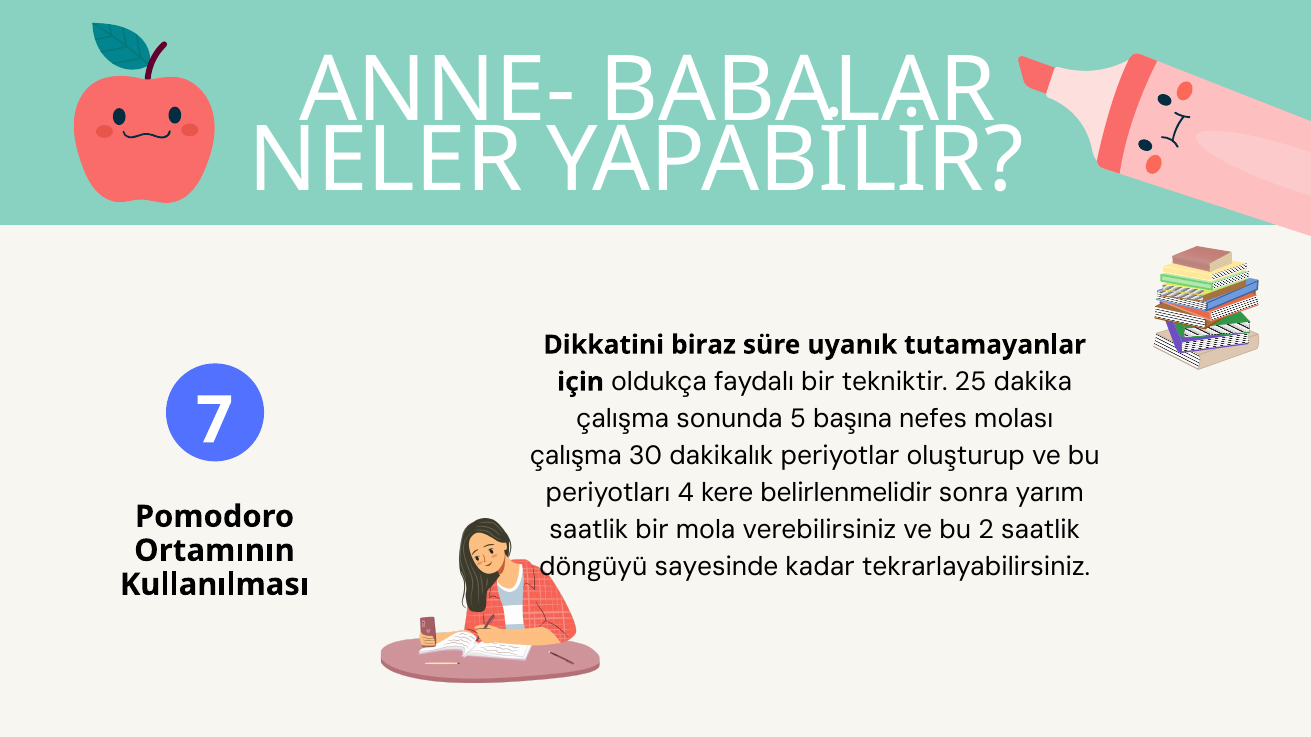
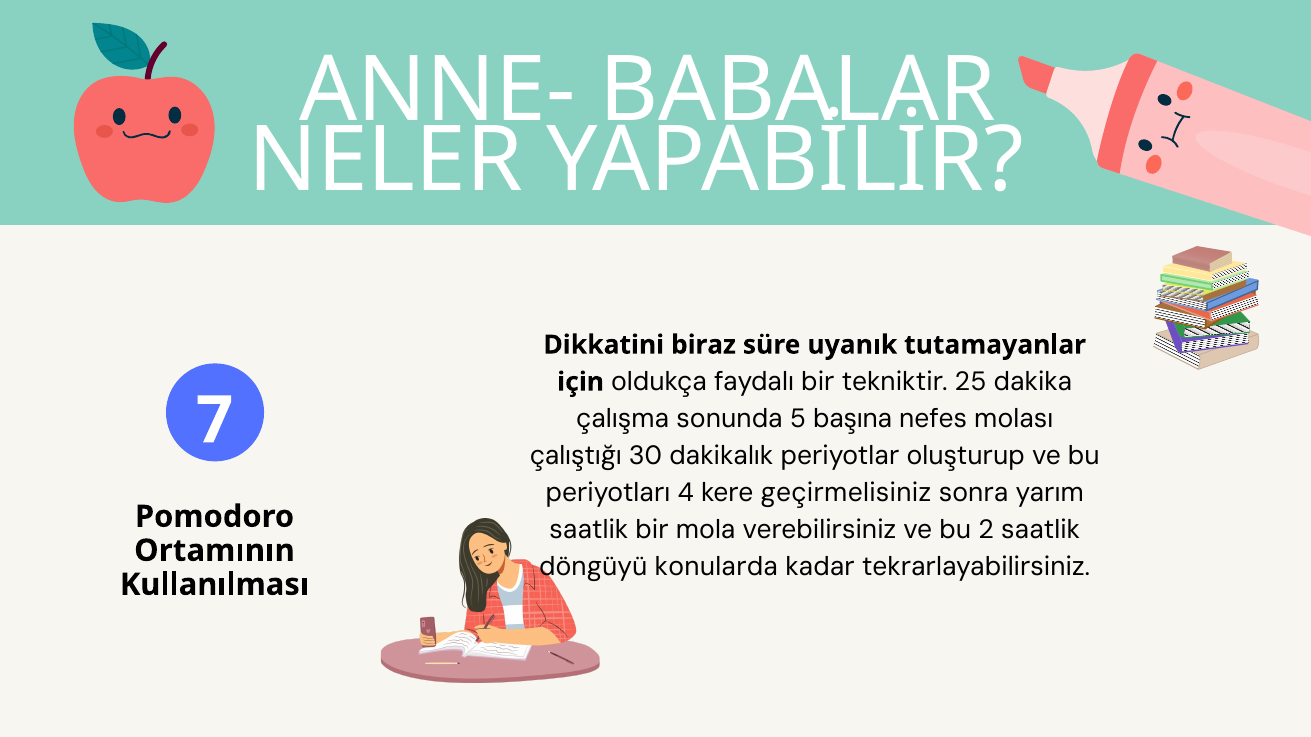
çalışma: çalışma -> çalıştığı (576, 456)
belirlenmelidir: belirlenmelidir -> geçirmelisiniz (846, 493)
sayesinde: sayesinde -> konularda (716, 568)
